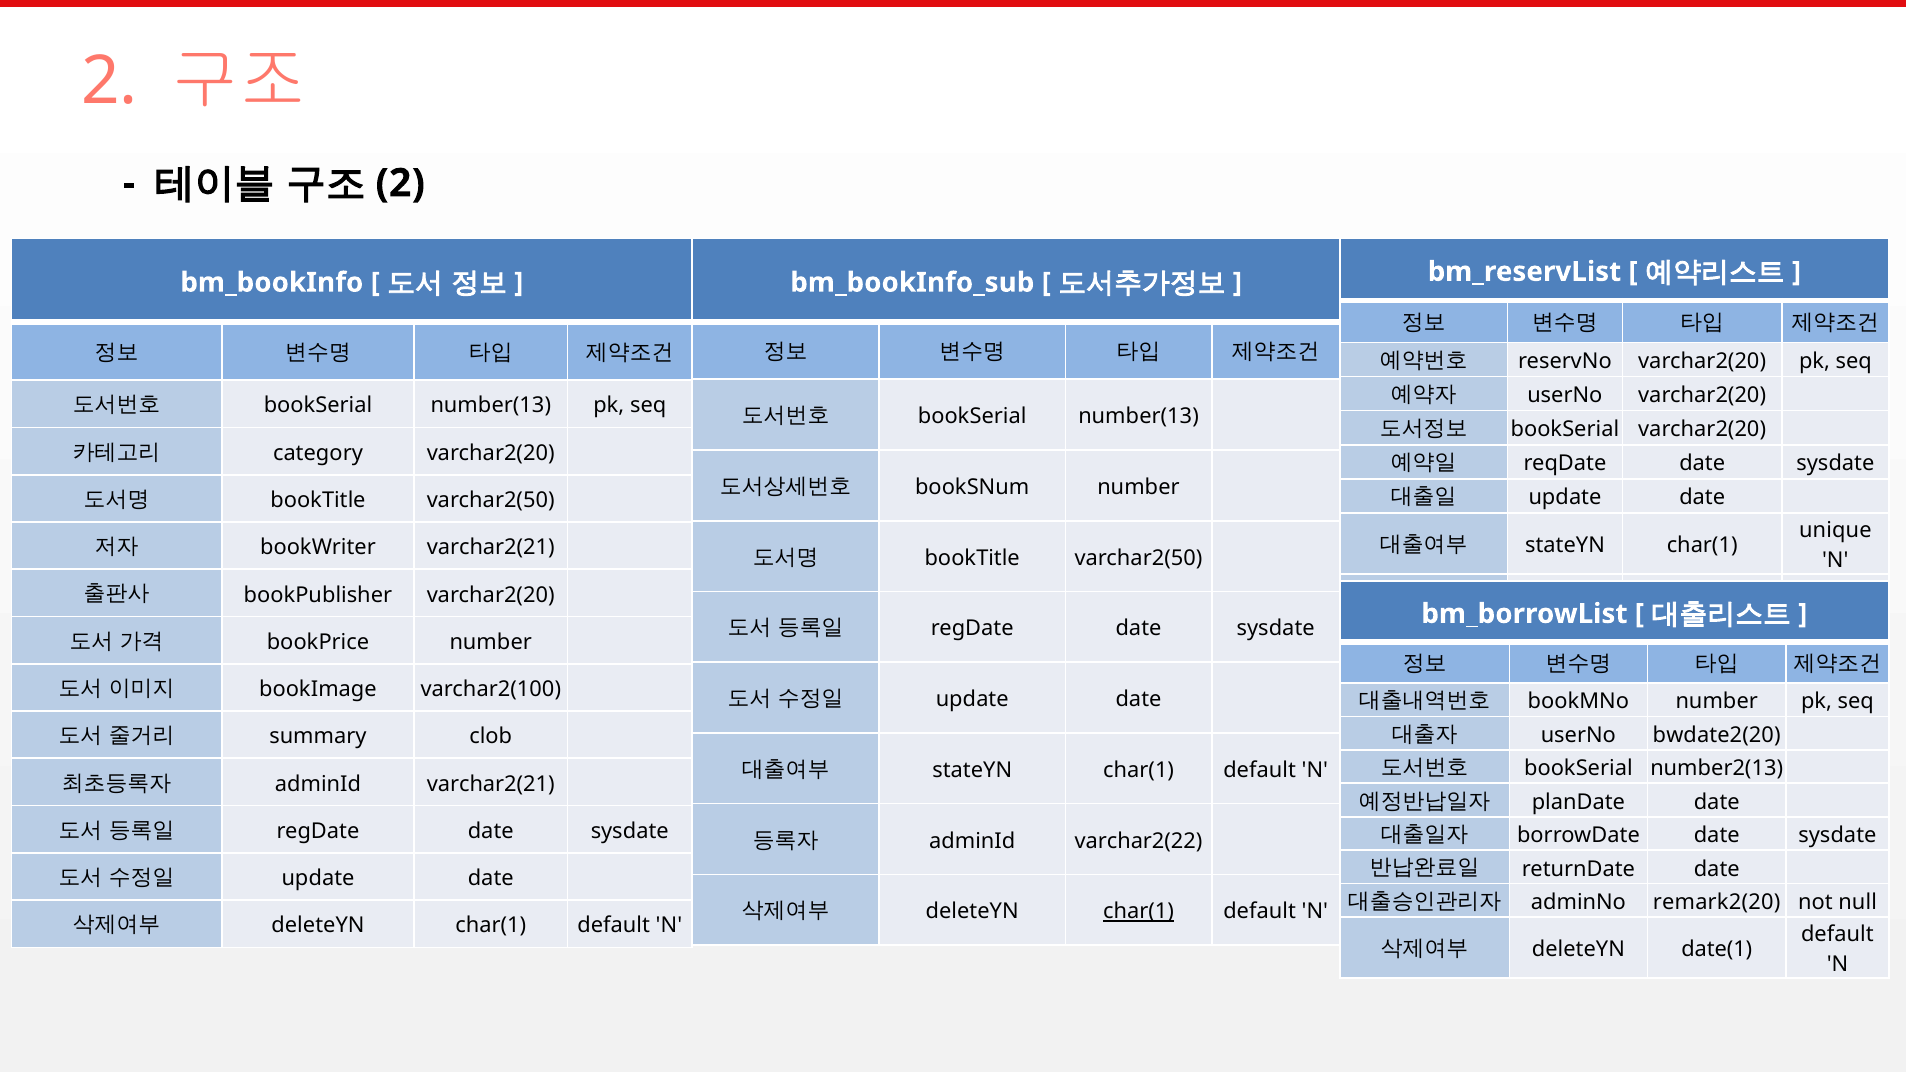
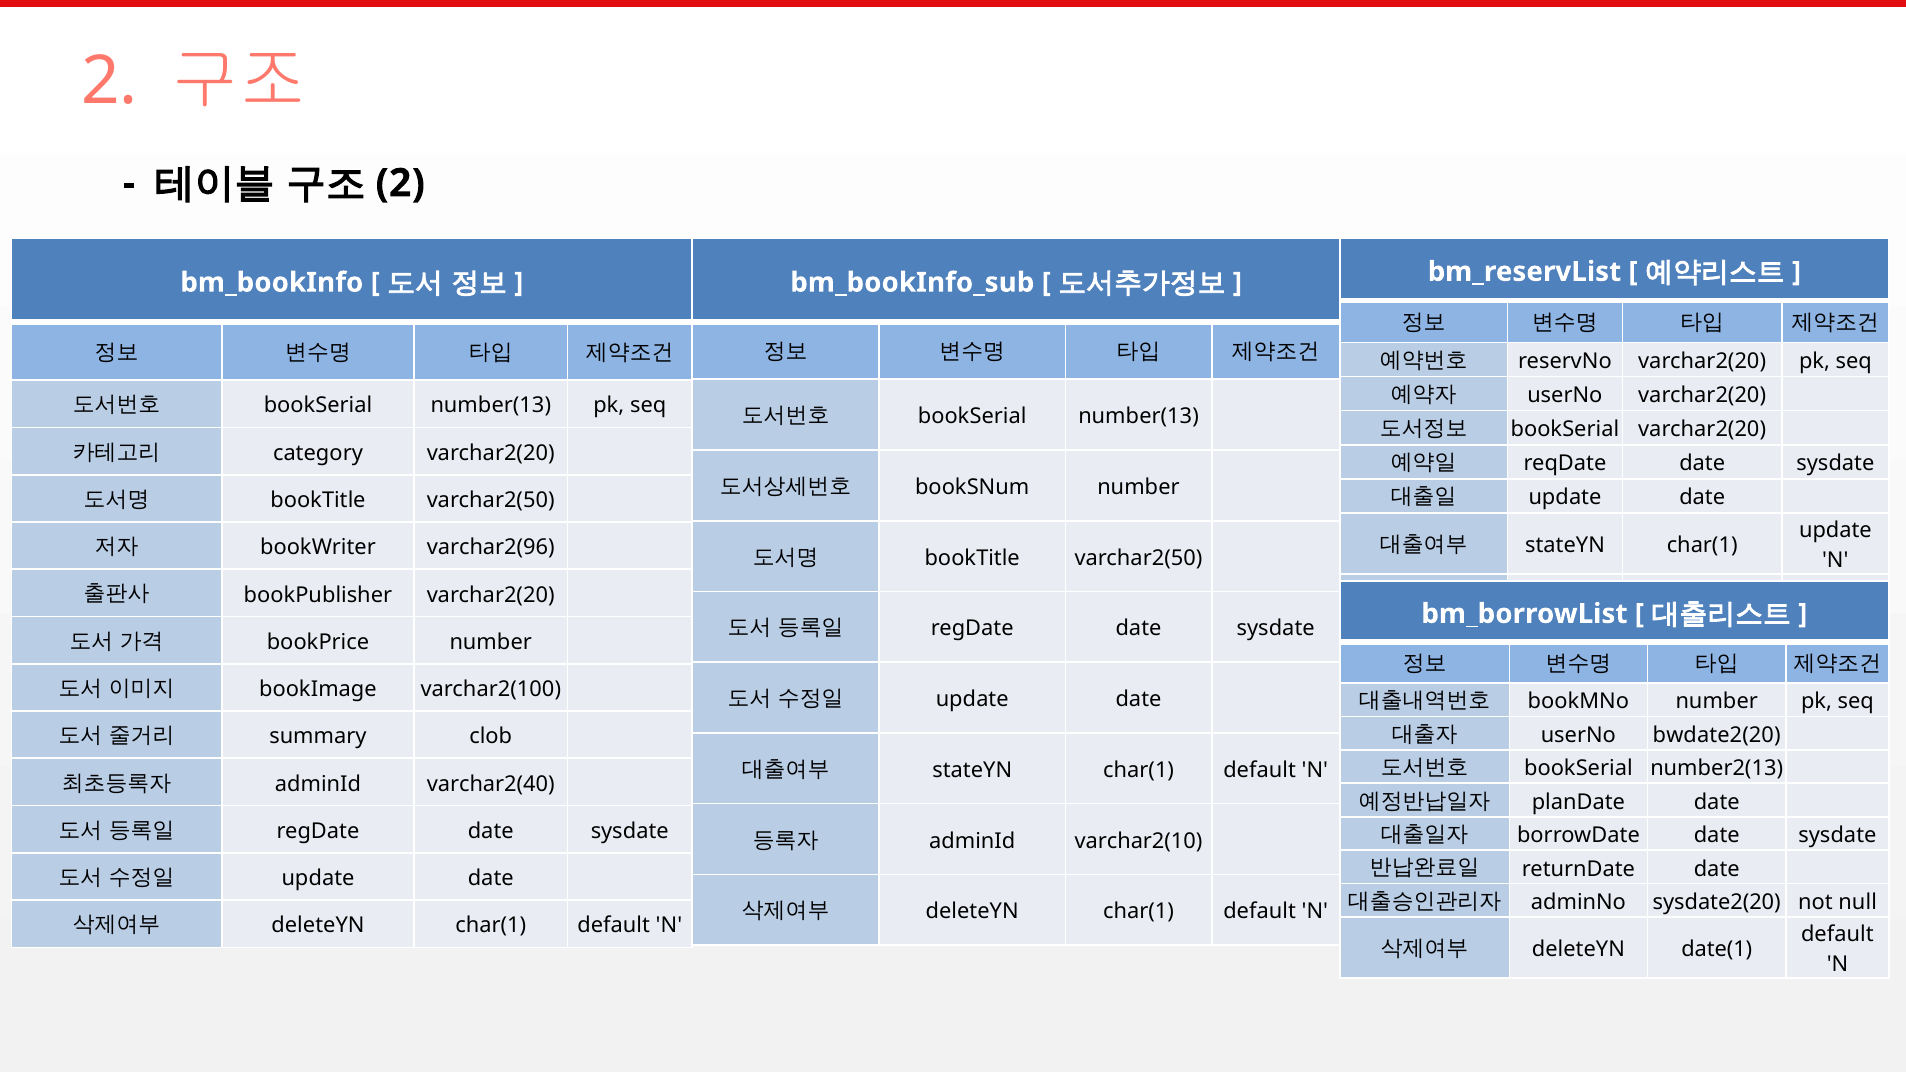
unique: unique -> update (1835, 531)
bookWriter varchar2(21: varchar2(21 -> varchar2(96 (491, 548)
adminId varchar2(21: varchar2(21 -> varchar2(40 (491, 784)
varchar2(22: varchar2(22 -> varchar2(10 (1139, 841)
remark2(20: remark2(20 -> sysdate2(20 (1717, 902)
char(1 underline: present -> none (1139, 912)
